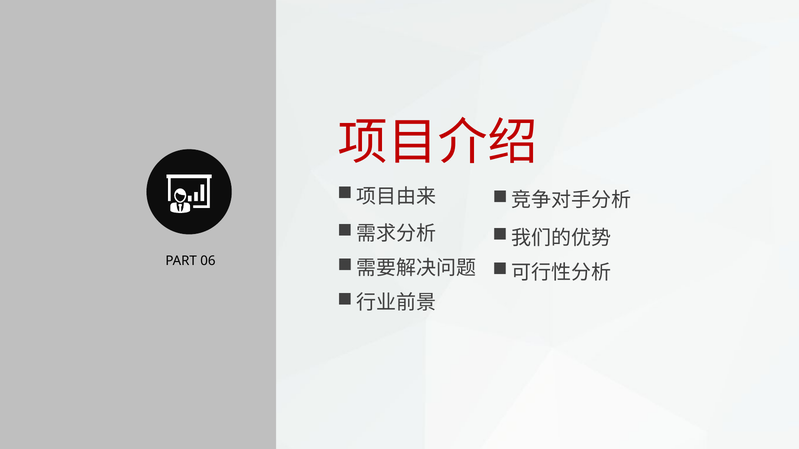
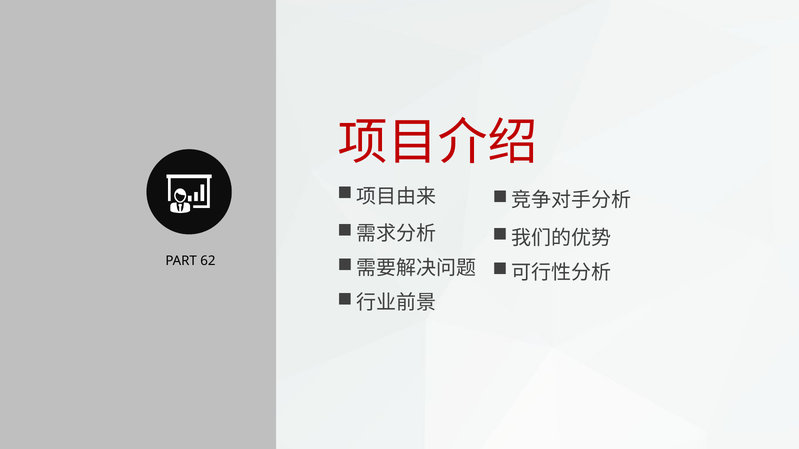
06: 06 -> 62 (208, 261)
